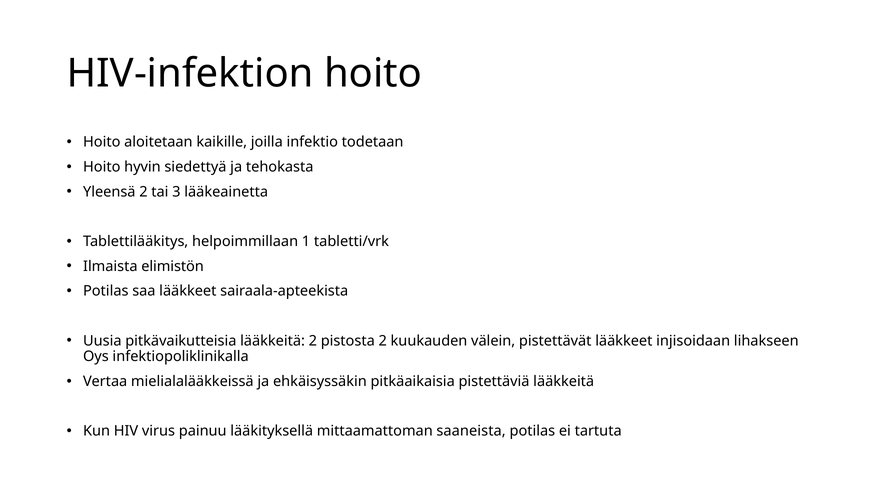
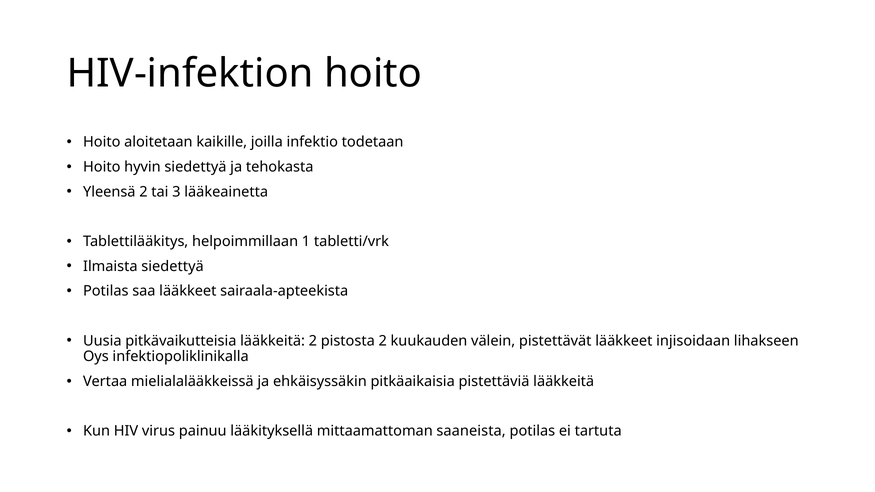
Ilmaista elimistön: elimistön -> siedettyä (173, 266)
